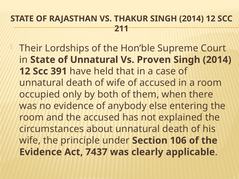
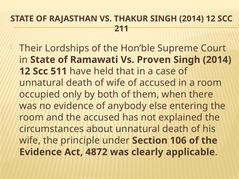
State of Unnatural: Unnatural -> Ramawati (94, 60)
391: 391 -> 511 (59, 71)
7437: 7437 -> 4872 (96, 152)
